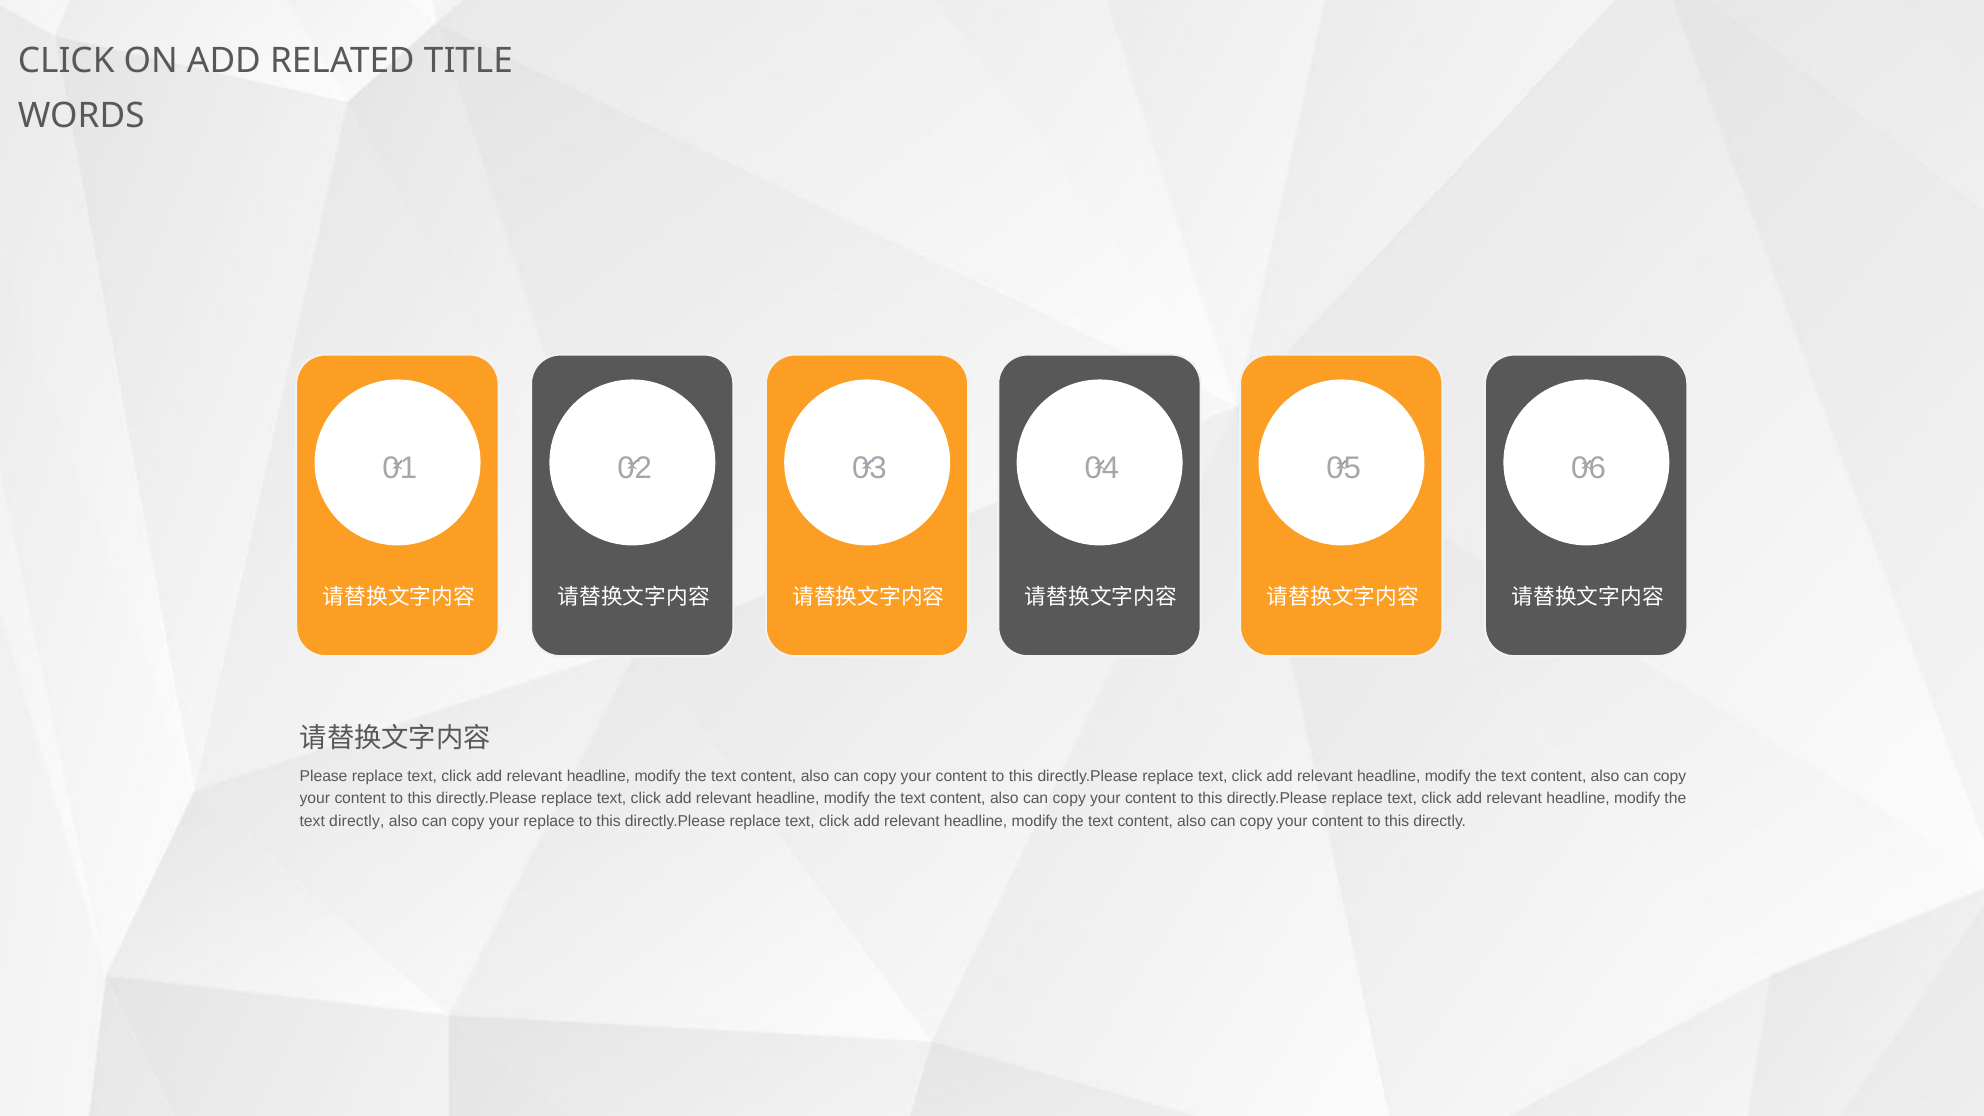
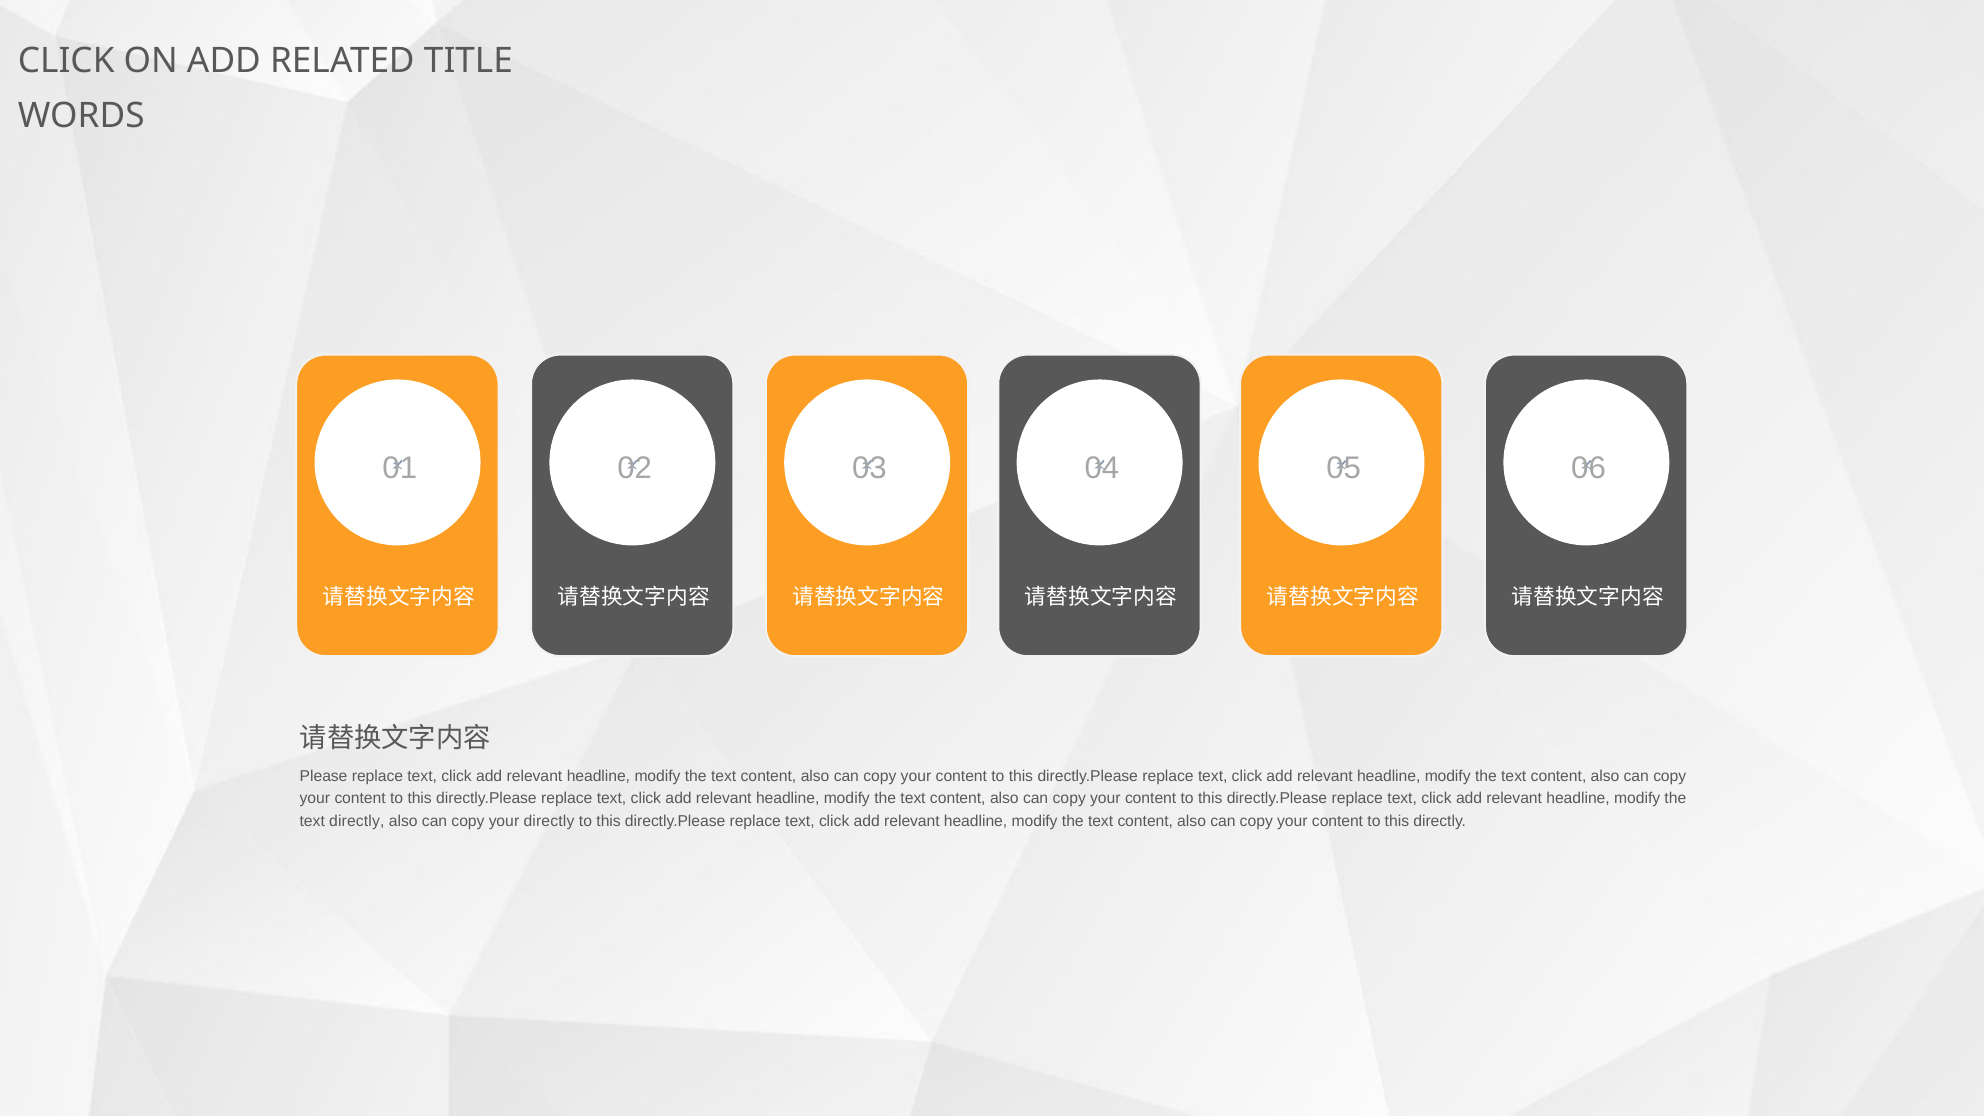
your replace: replace -> directly (549, 821)
